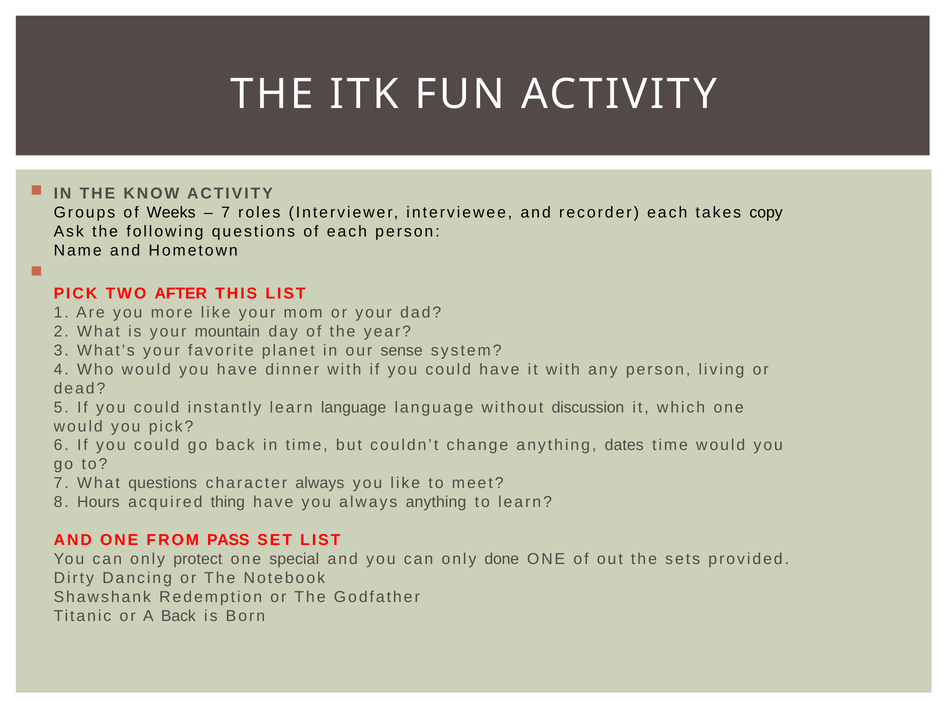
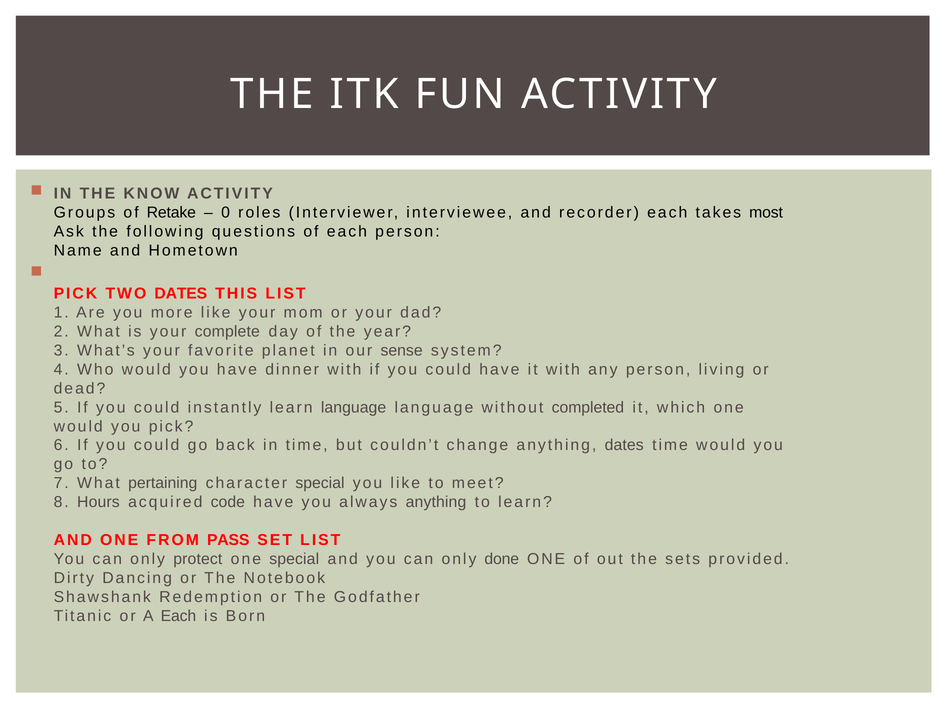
Weeks: Weeks -> Retake (171, 212)
7: 7 -> 0 (226, 212)
copy: copy -> most (766, 212)
TWO AFTER: AFTER -> DATES (181, 294)
mountain: mountain -> complete (227, 332)
discussion: discussion -> completed (588, 407)
What questions: questions -> pertaining (163, 483)
character always: always -> special (320, 483)
thing: thing -> code (228, 502)
A Back: Back -> Each (178, 616)
